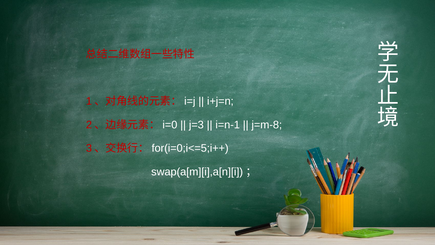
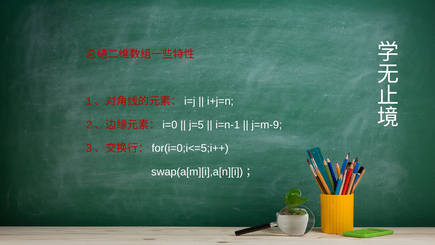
j=3: j=3 -> j=5 (196, 125)
j=m-8: j=m-8 -> j=m-9 (267, 125)
